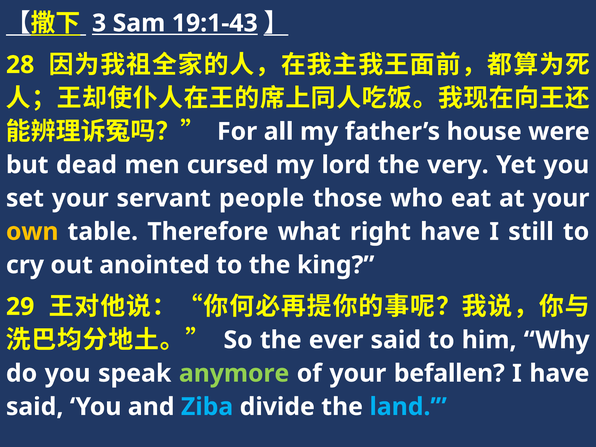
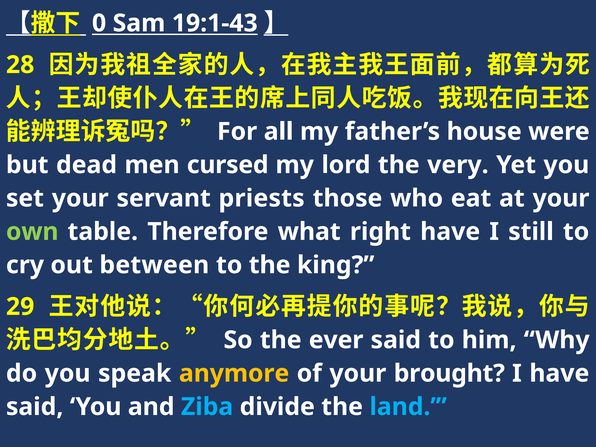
3: 3 -> 0 (99, 23)
people: people -> priests (262, 198)
own colour: yellow -> light green (32, 232)
anointed: anointed -> between (154, 265)
anymore colour: light green -> yellow (234, 373)
befallen: befallen -> brought (449, 373)
